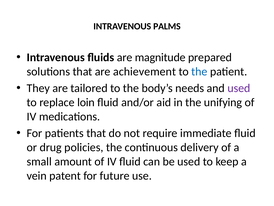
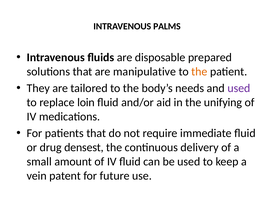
magnitude: magnitude -> disposable (160, 57)
achievement: achievement -> manipulative (145, 71)
the colour: blue -> orange (199, 71)
policies: policies -> densest (84, 147)
